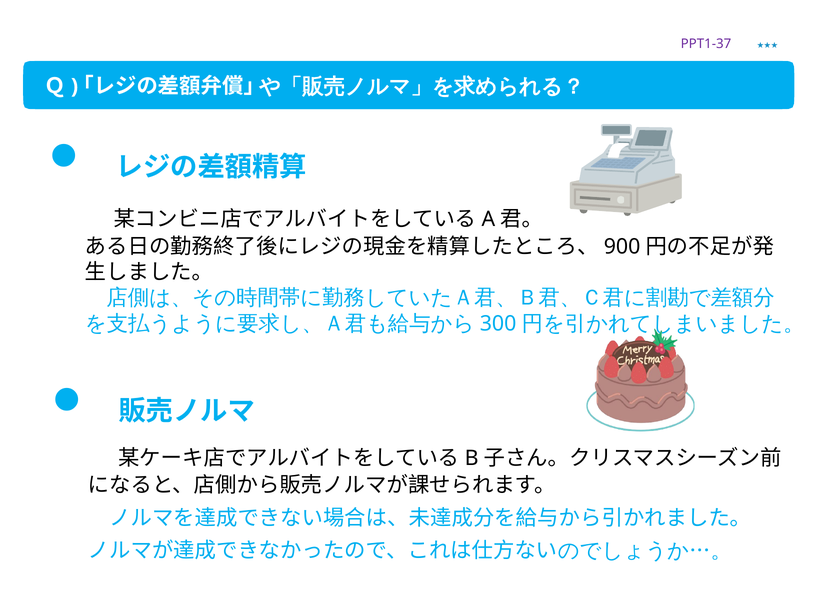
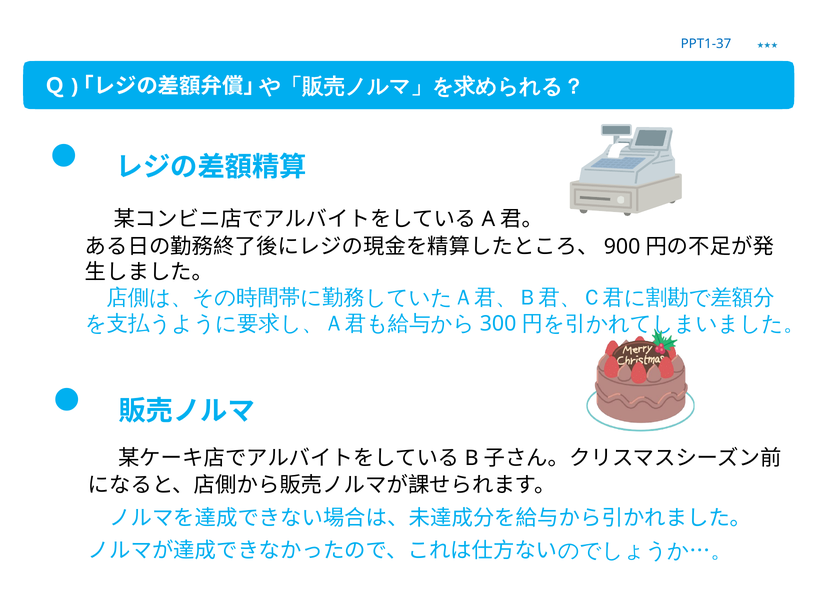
PPT1-37 colour: purple -> blue (706, 44)
